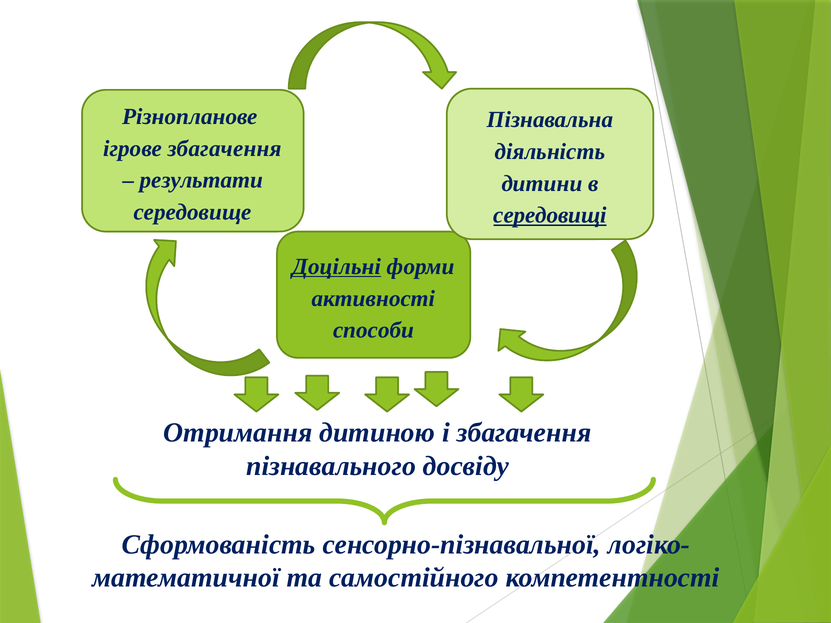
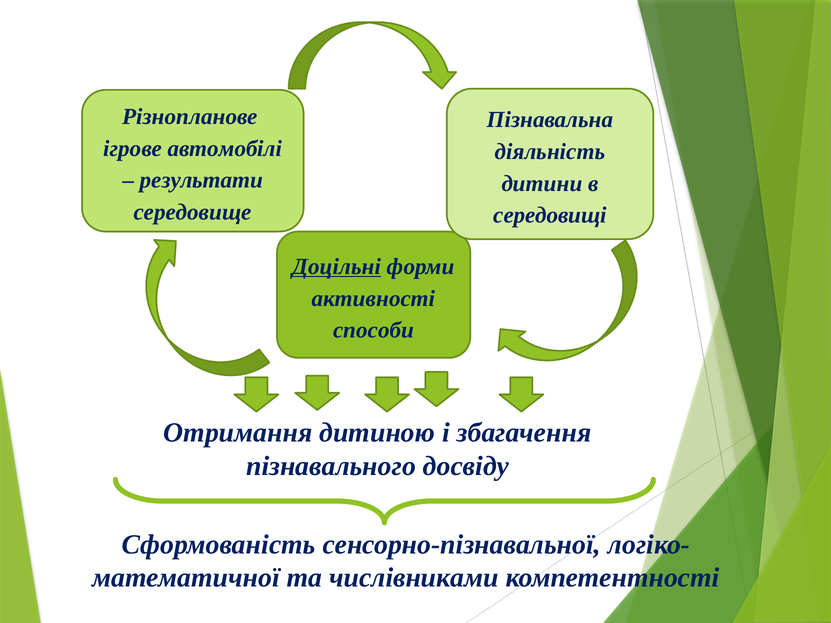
ігрове збагачення: збагачення -> автомобілі (225, 149)
середовищі underline: present -> none (550, 215)
самостійного: самостійного -> числівниками (414, 578)
